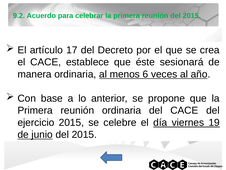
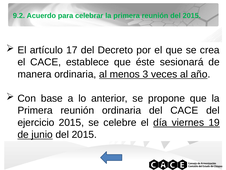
6: 6 -> 3 (145, 74)
